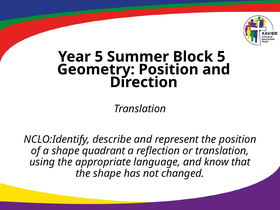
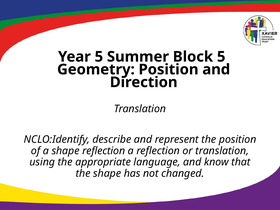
shape quadrant: quadrant -> reflection (104, 151)
